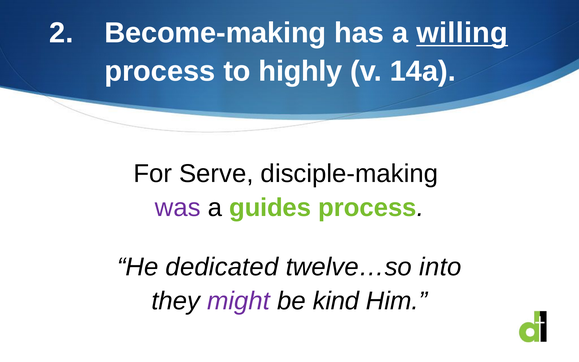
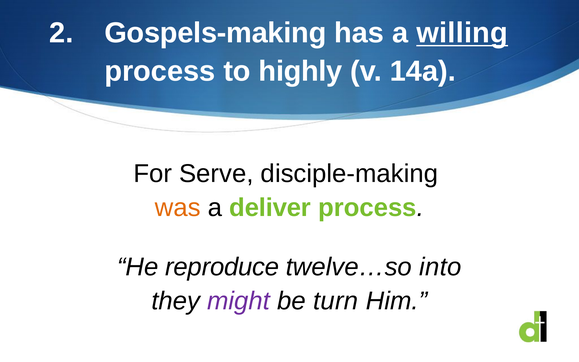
Become-making: Become-making -> Gospels-making (215, 33)
was colour: purple -> orange (178, 208)
guides: guides -> deliver (270, 208)
dedicated: dedicated -> reproduce (222, 267)
kind: kind -> turn (336, 301)
